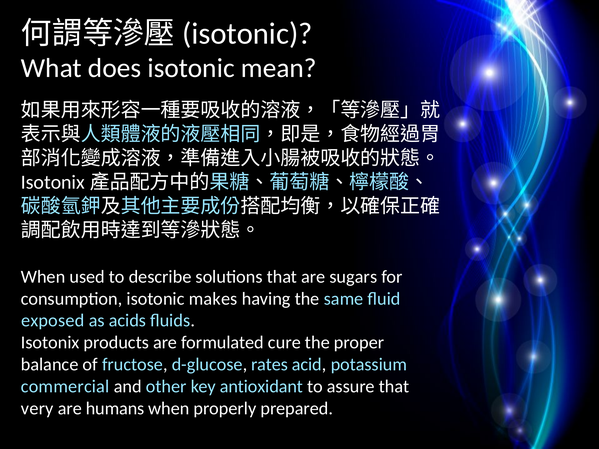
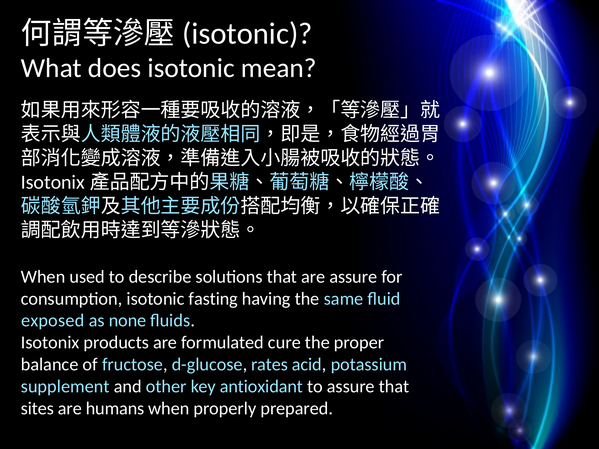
are sugars: sugars -> assure (353, 277)
makes: makes -> fasting (213, 299)
acids: acids -> none (128, 321)
commercial: commercial -> supplement (65, 387)
very: very -> sites (37, 409)
